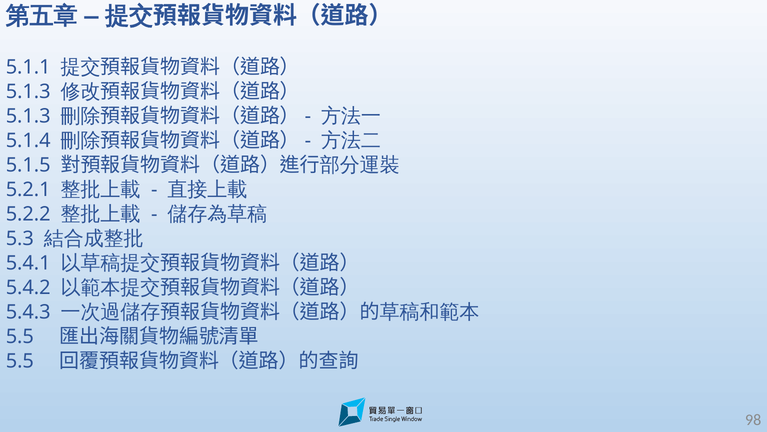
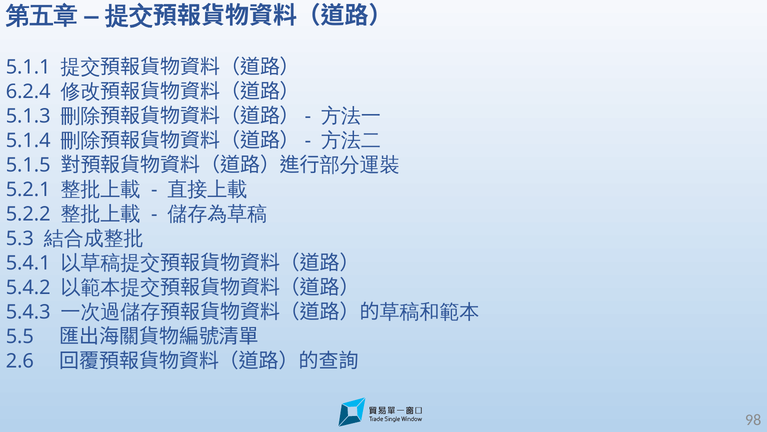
5.1.3: 5.1.3 -> 6.2.4 (28, 91)
5.5: 5.5 -> 2.6 (20, 361)
